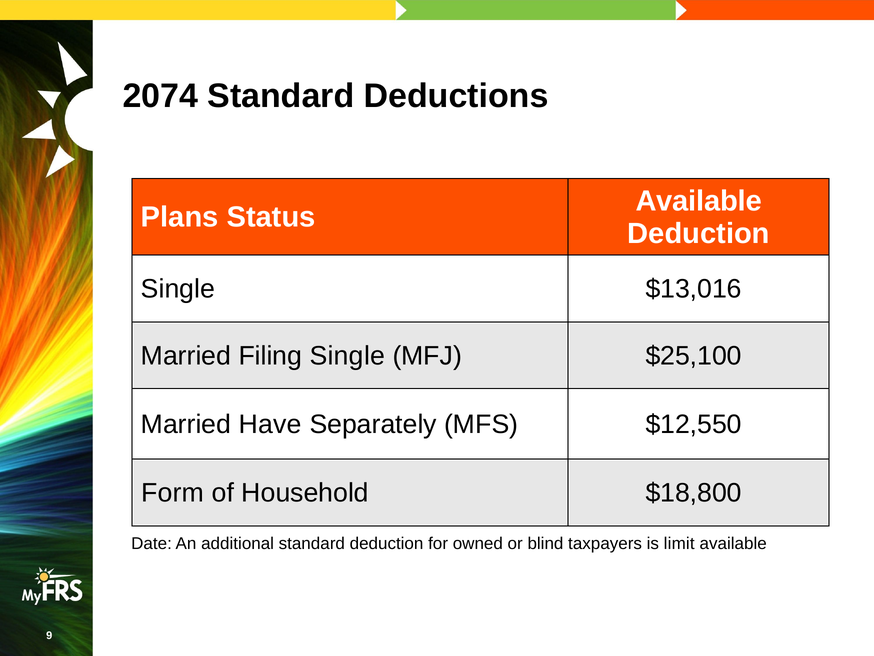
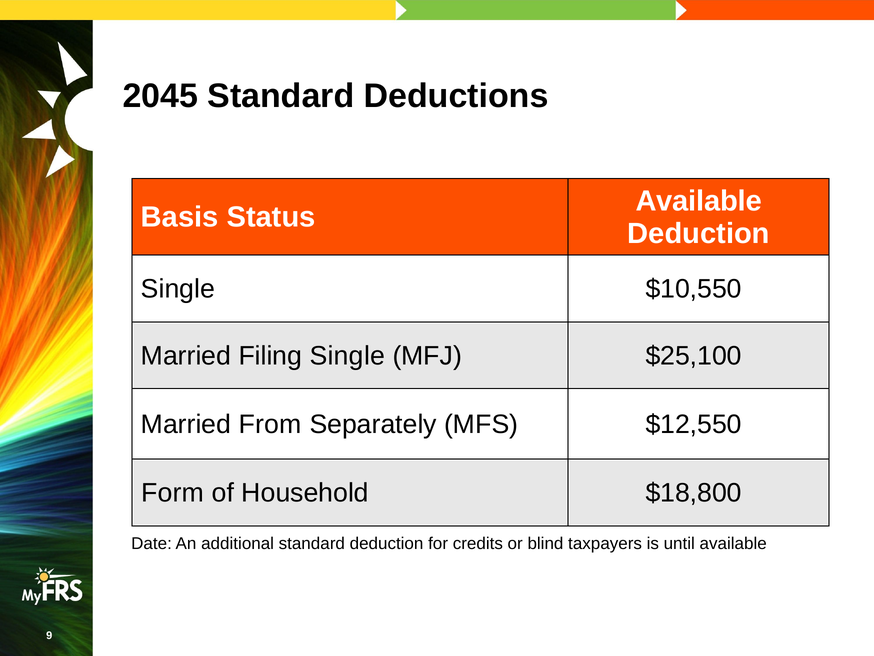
2074: 2074 -> 2045 (160, 96)
Plans: Plans -> Basis (180, 217)
$13,016: $13,016 -> $10,550 (694, 289)
Have: Have -> From (270, 424)
owned: owned -> credits (478, 543)
limit: limit -> until (679, 543)
